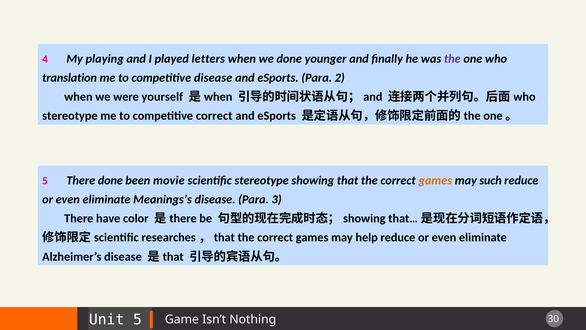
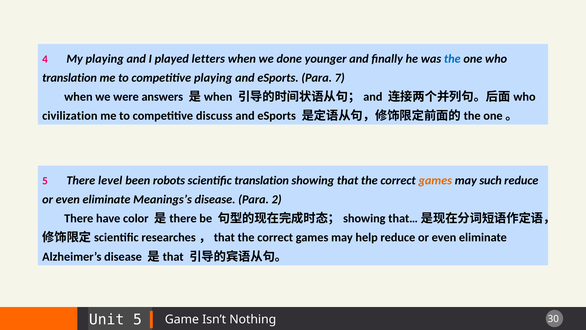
the colour: purple -> blue (452, 59)
competitive disease: disease -> playing (213, 78)
2: 2 -> 7 (340, 78)
yourself: yourself -> answers (162, 97)
stereotype: stereotype -> civilization (70, 116)
competitive correct: correct -> discuss (214, 116)
There done: done -> level (110, 180)
movie: movie -> robots (169, 180)
scientific stereotype: stereotype -> translation (262, 180)
3: 3 -> 2 (277, 199)
